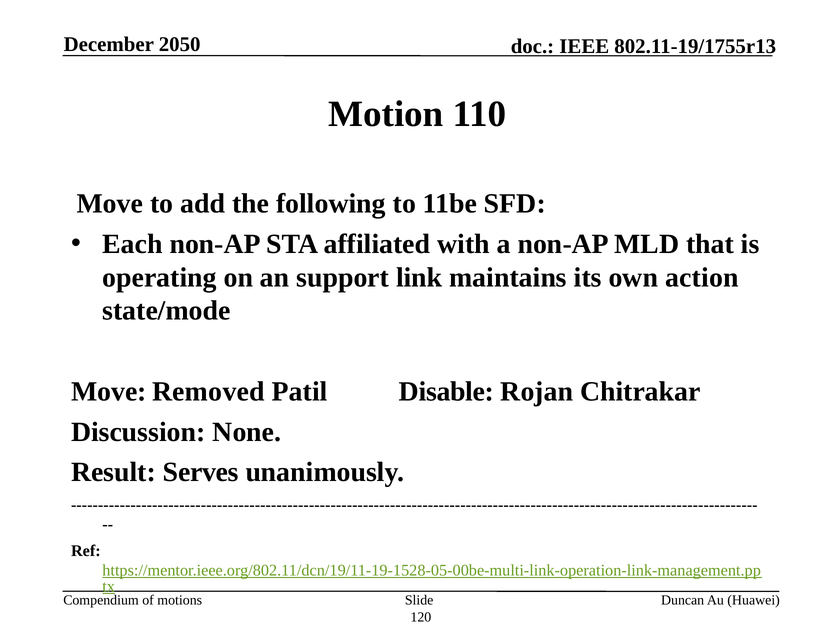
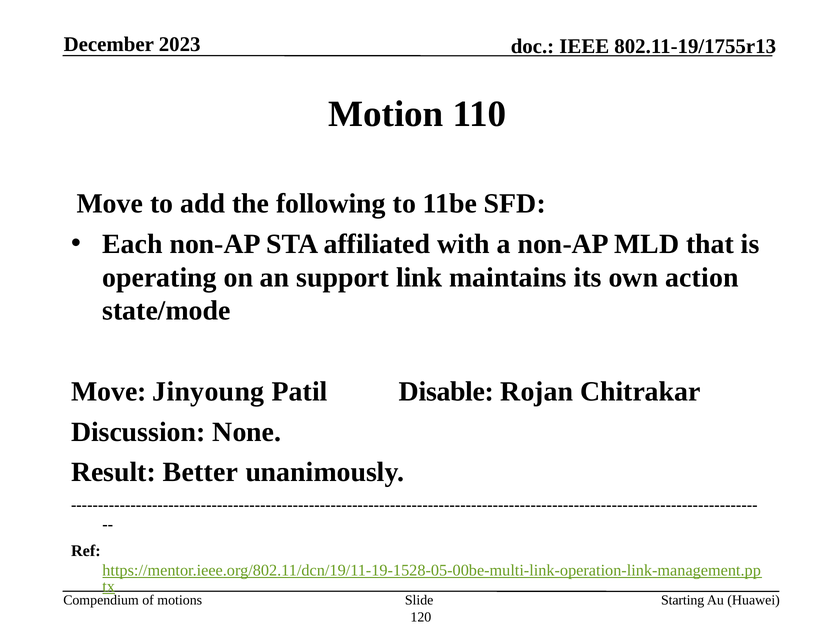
2050: 2050 -> 2023 (180, 44)
Removed: Removed -> Jinyoung (208, 392)
Serves: Serves -> Better (201, 472)
Duncan: Duncan -> Starting (683, 601)
